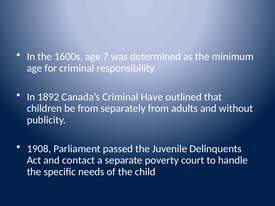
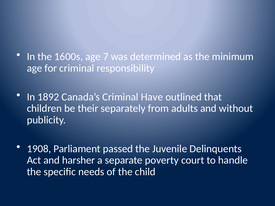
be from: from -> their (88, 109)
contact: contact -> harsher (79, 160)
